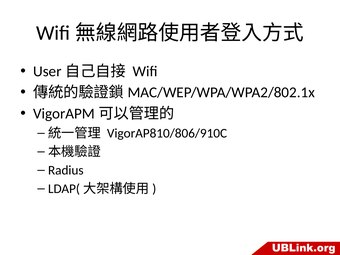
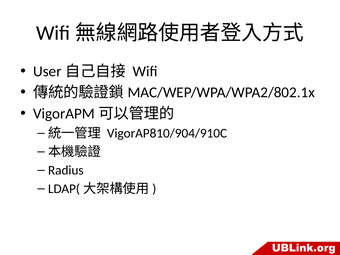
VigorAP810/806/910C: VigorAP810/806/910C -> VigorAP810/904/910C (167, 133)
